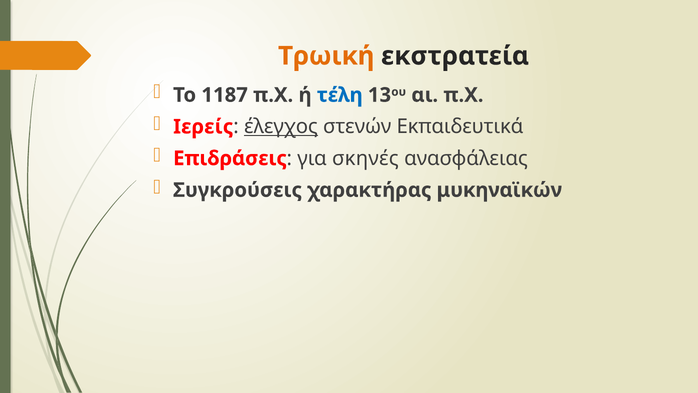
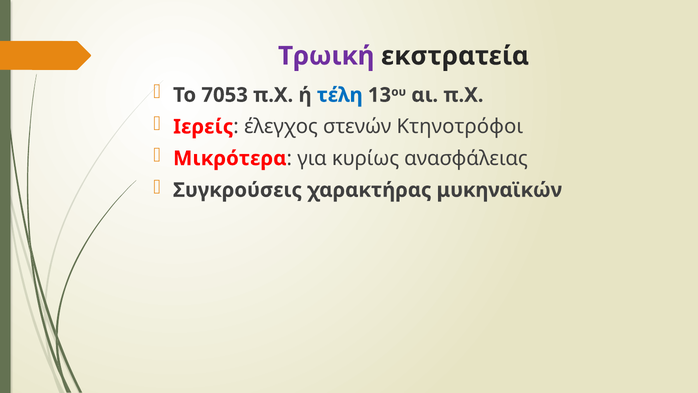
Τρωική colour: orange -> purple (326, 56)
1187: 1187 -> 7053 (225, 95)
έλεγχος underline: present -> none (281, 127)
Εκπαιδευτικά: Εκπαιδευτικά -> Κτηνοτρόφοι (460, 127)
Επιδράσεις: Επιδράσεις -> Μικρότερα (230, 158)
σκηνές: σκηνές -> κυρίως (366, 158)
